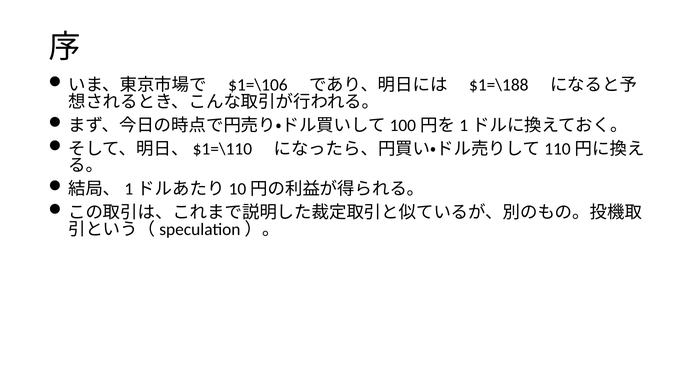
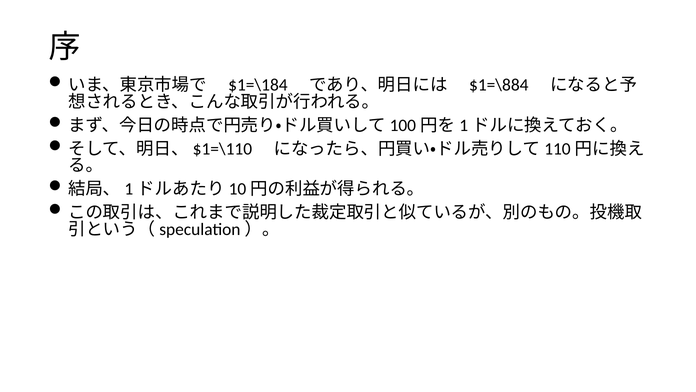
$1=\106: $1=\106 -> $1=\184 (258, 85)
$1=\188: $1=\188 -> $1=\884 (499, 85)
